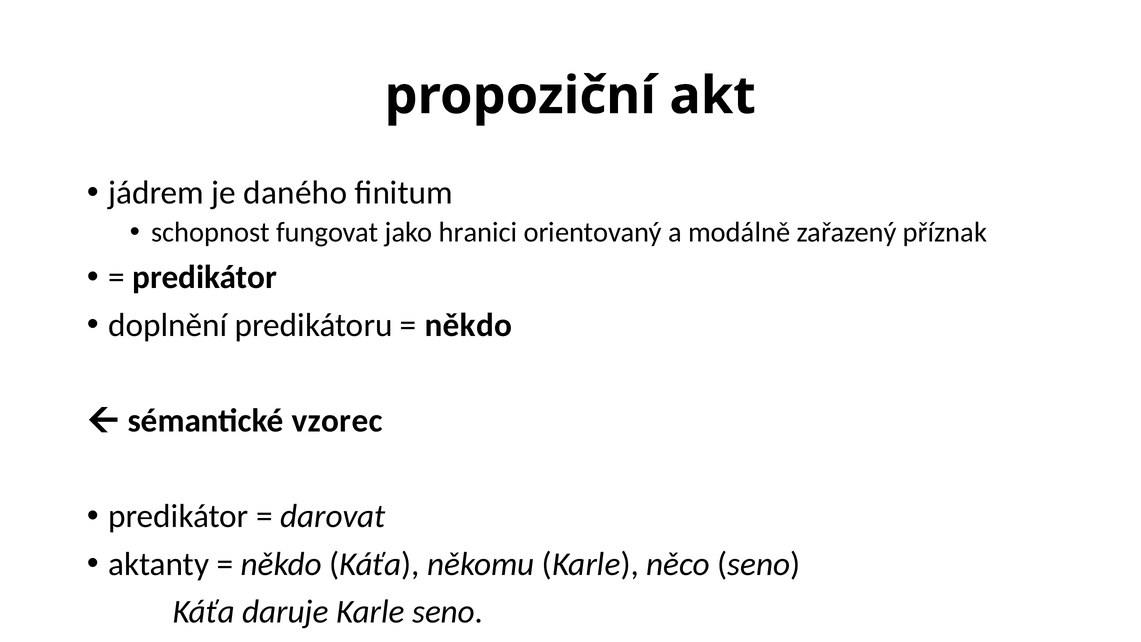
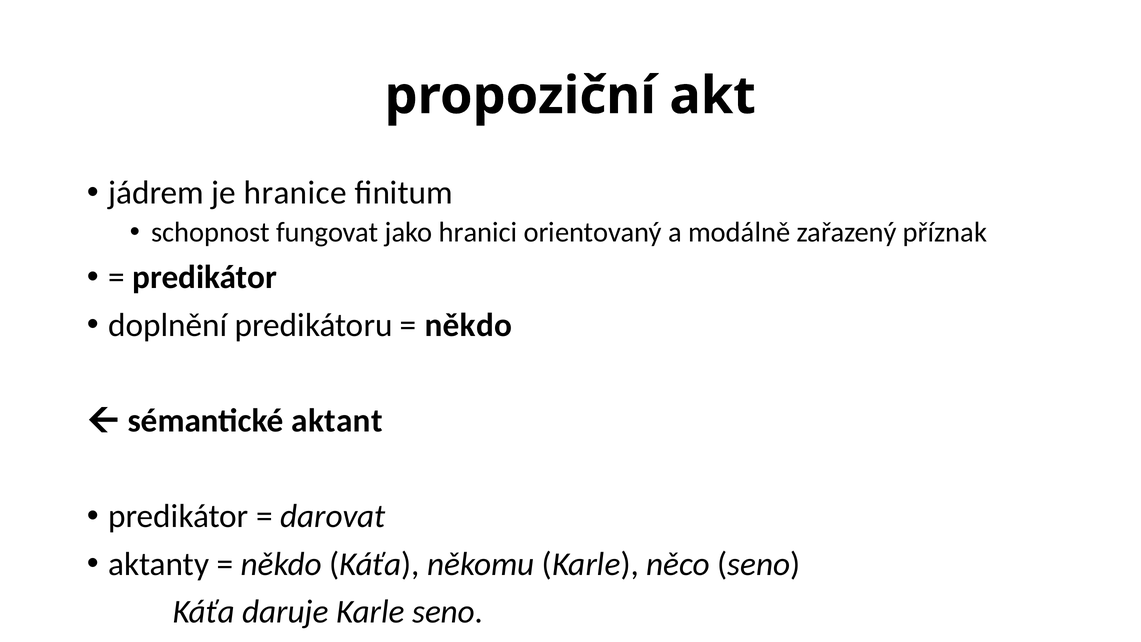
daného: daného -> hranice (295, 193)
vzorec: vzorec -> aktant (337, 421)
